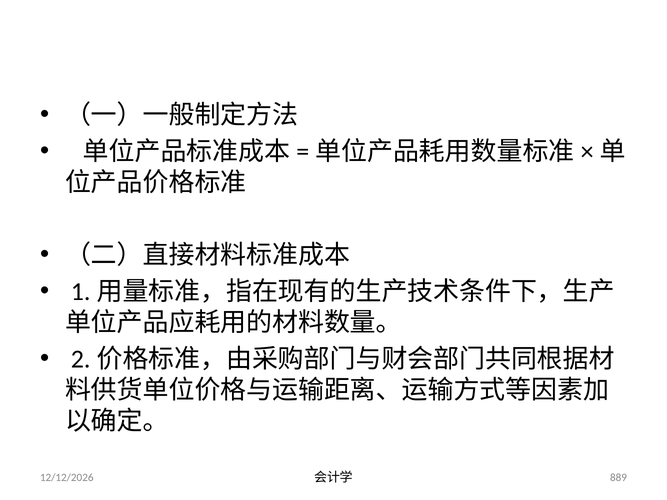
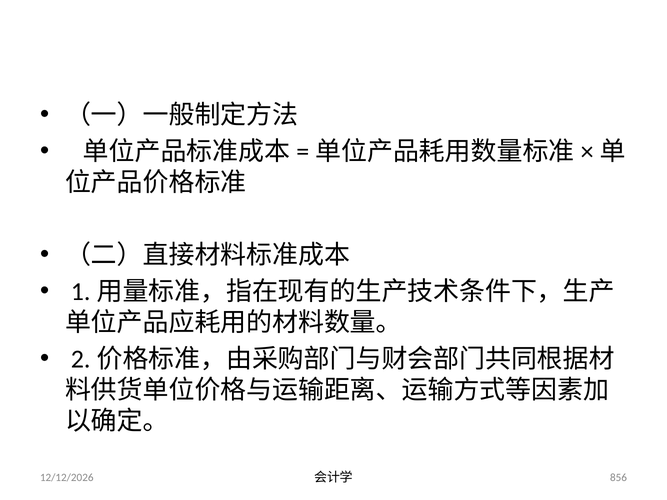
889: 889 -> 856 (619, 478)
